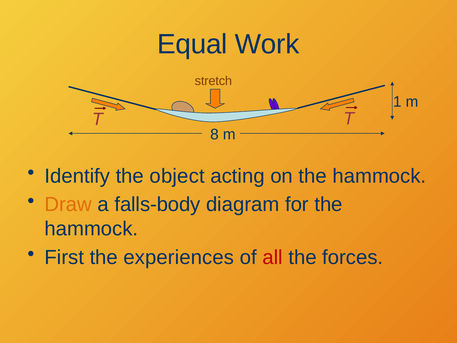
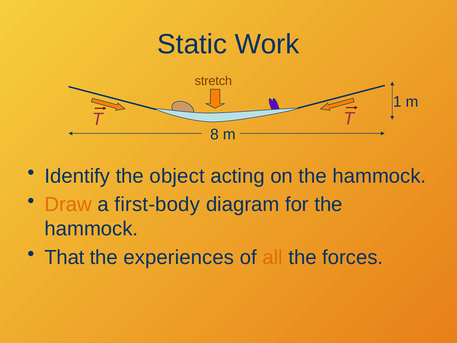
Equal: Equal -> Static (192, 44)
falls-body: falls-body -> first-body (157, 204)
First: First -> That (64, 257)
all colour: red -> orange (273, 257)
